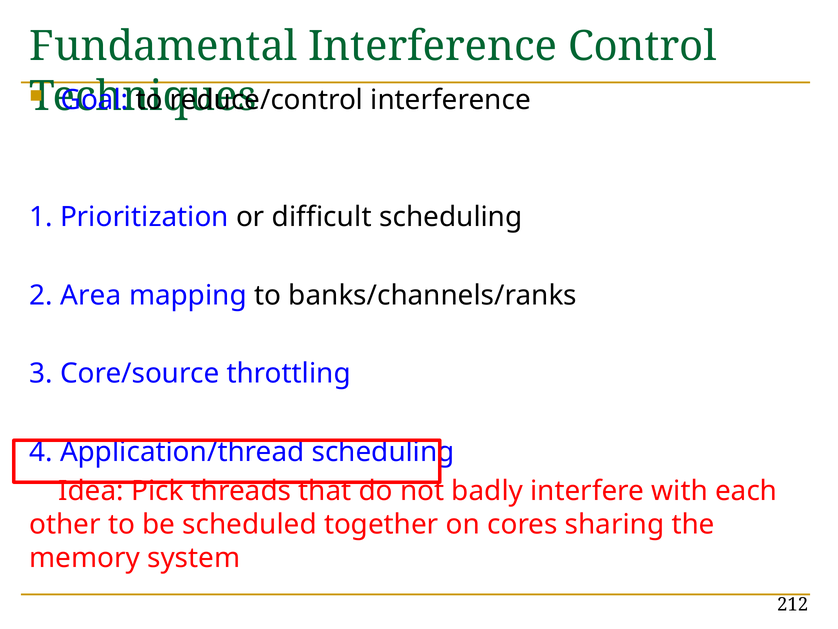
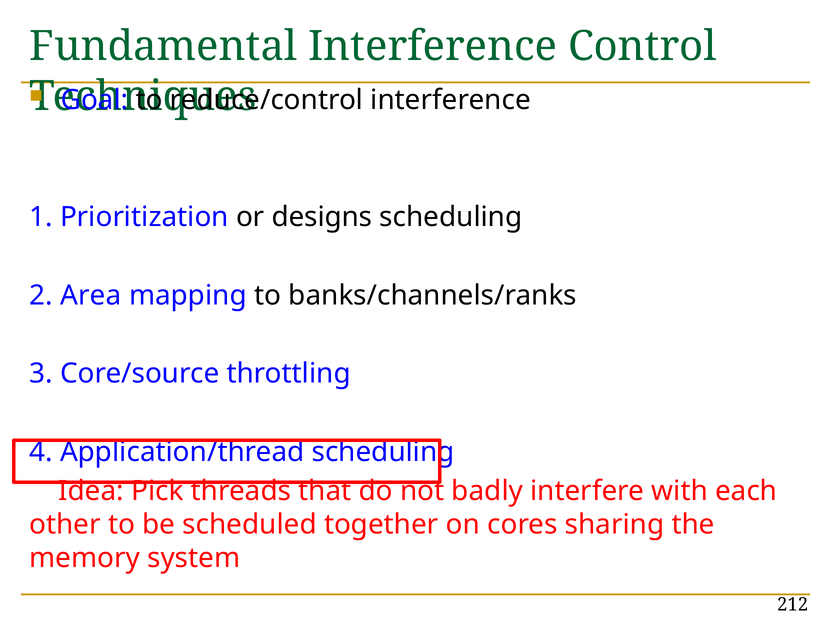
difficult: difficult -> designs (322, 217)
